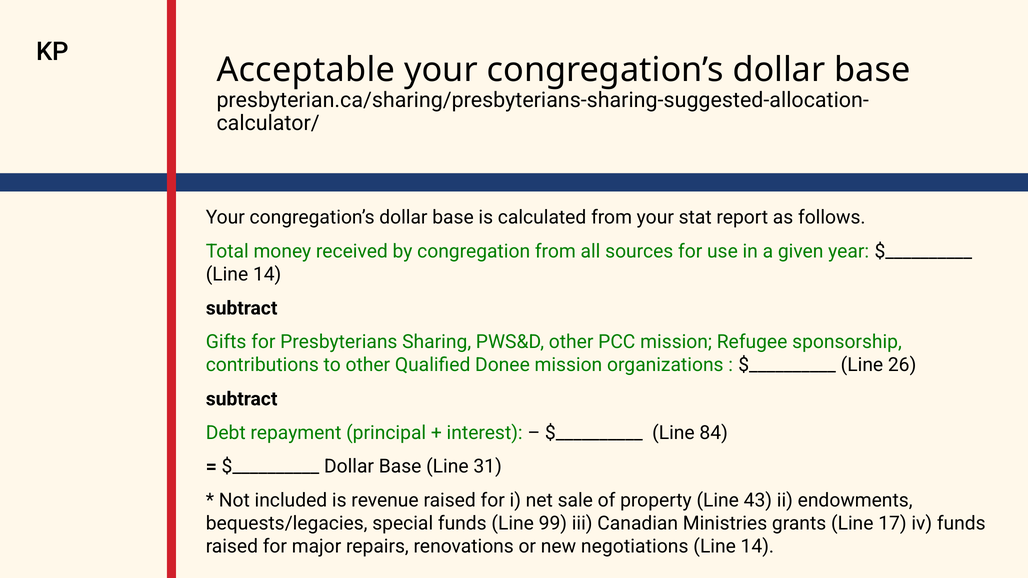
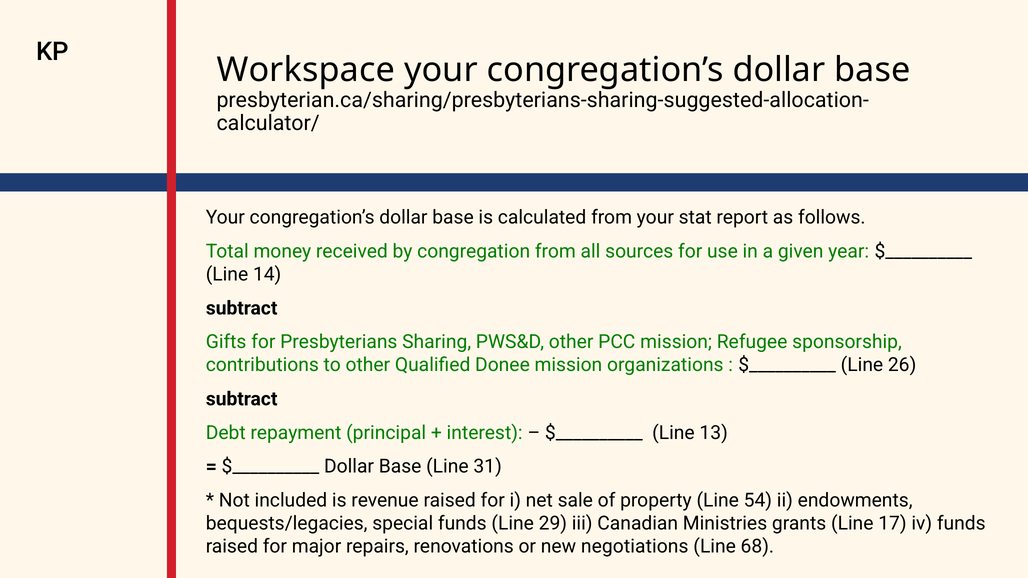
Acceptable: Acceptable -> Workspace (306, 70)
84: 84 -> 13 (714, 433)
43: 43 -> 54 (758, 501)
99: 99 -> 29 (553, 524)
14: 14 -> 68 (757, 547)
